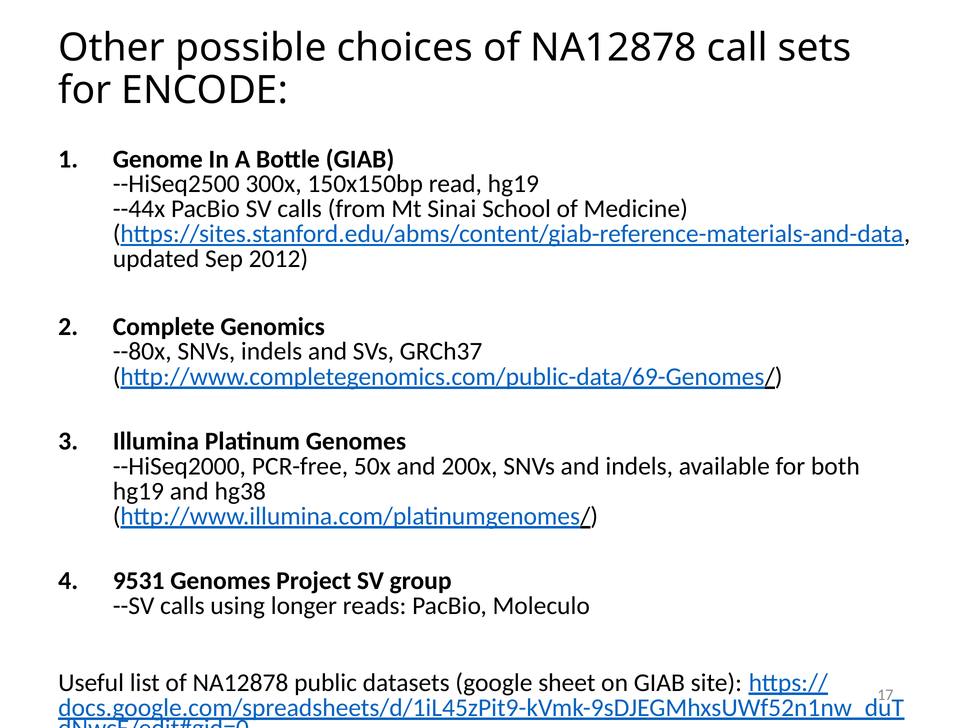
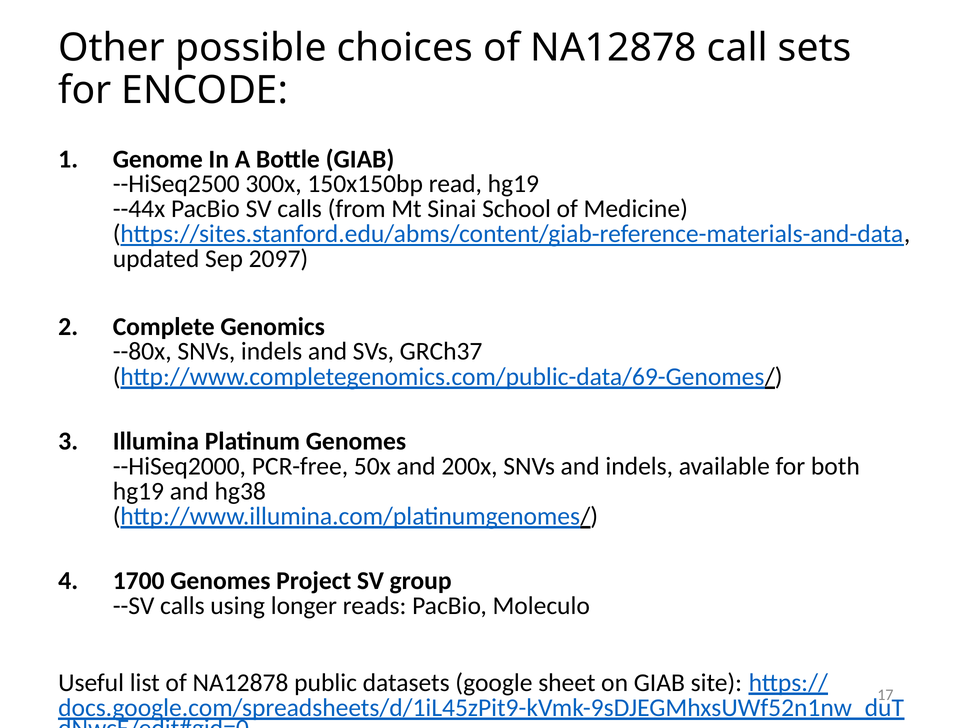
2012: 2012 -> 2097 (278, 259)
9531: 9531 -> 1700 (139, 581)
